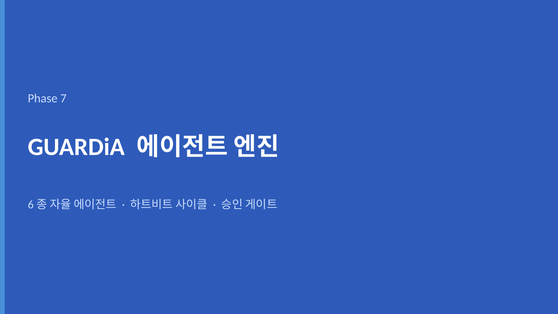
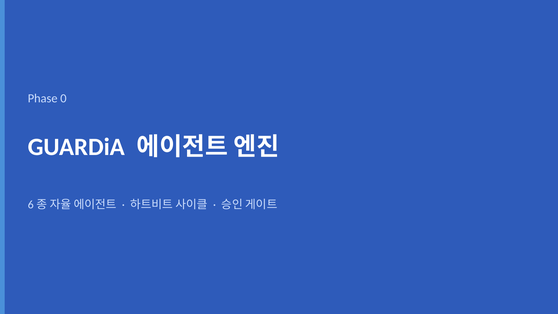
7: 7 -> 0 (63, 98)
